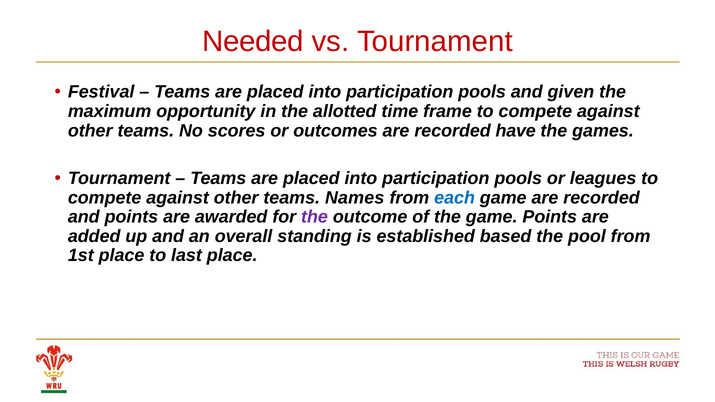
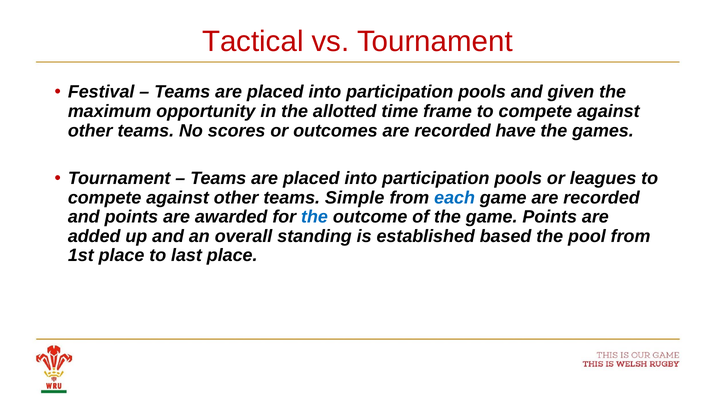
Needed: Needed -> Tactical (253, 41)
Names: Names -> Simple (355, 198)
the colour: purple -> blue (315, 217)
